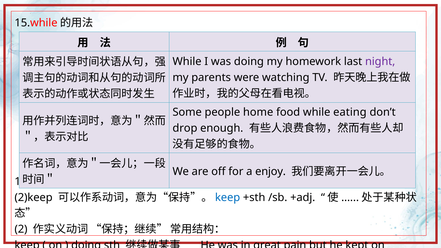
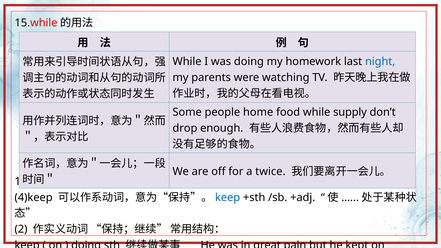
night colour: purple -> blue (380, 61)
eating: eating -> supply (350, 112)
enjoy: enjoy -> twice (270, 172)
2)keep: 2)keep -> 4)keep (34, 198)
